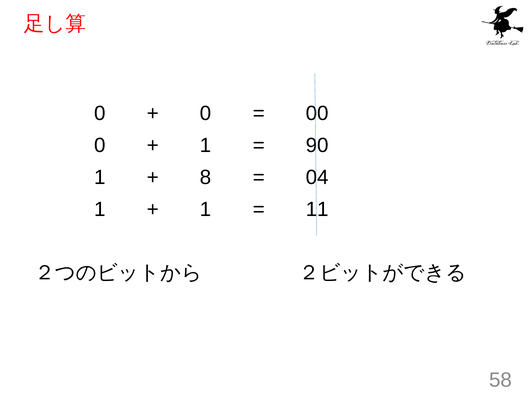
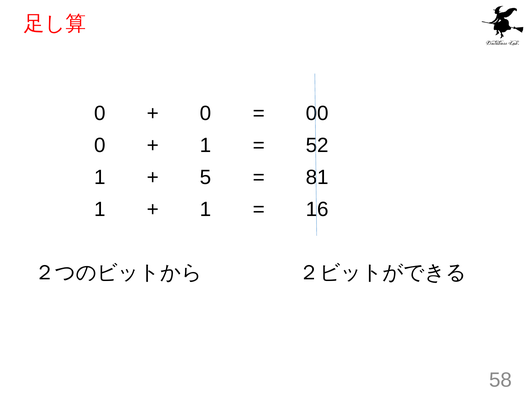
90: 90 -> 52 (317, 145)
8: 8 -> 5 (206, 177)
04: 04 -> 81 (317, 177)
11: 11 -> 16 (317, 209)
